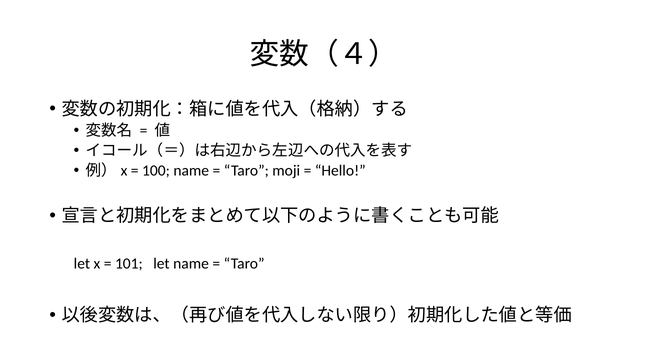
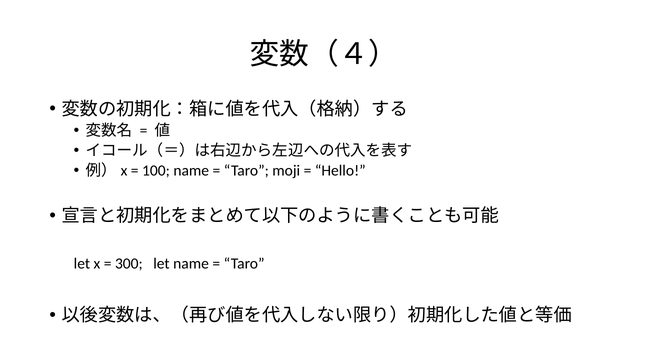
101: 101 -> 300 (129, 264)
